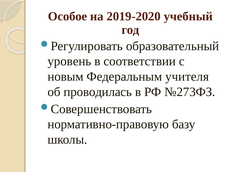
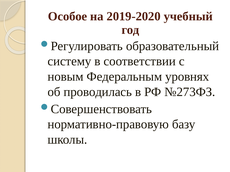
уровень: уровень -> систему (69, 61)
учителя: учителя -> уровнях (187, 77)
